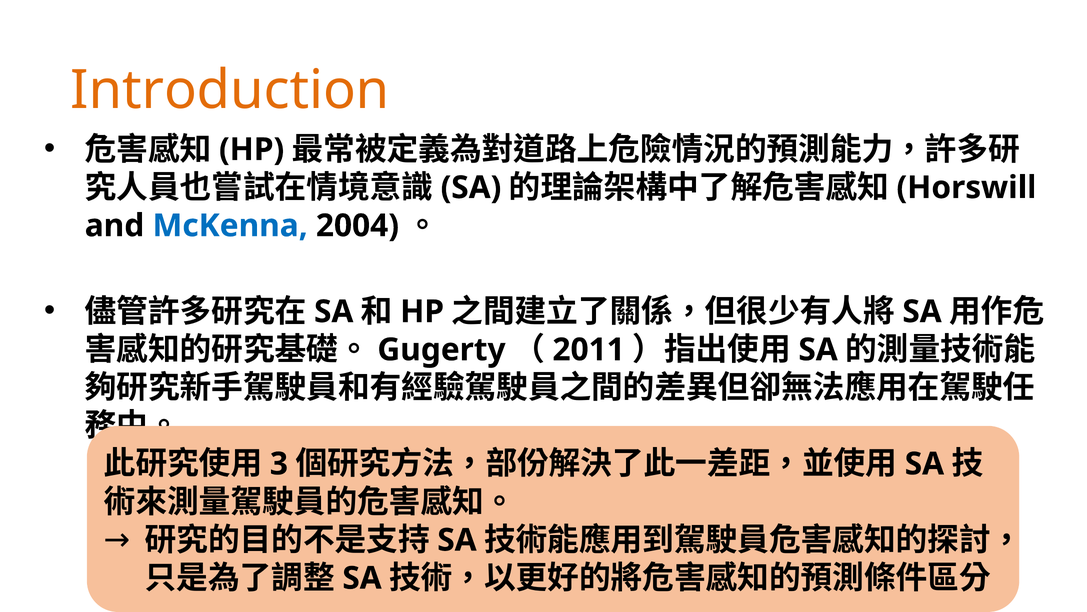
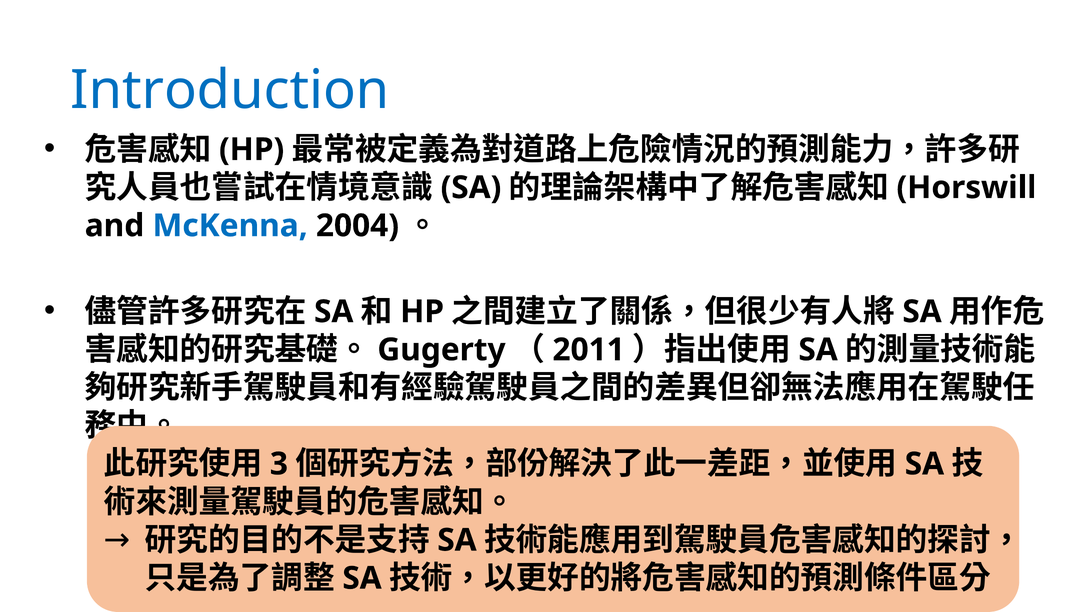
Introduction colour: orange -> blue (230, 90)
